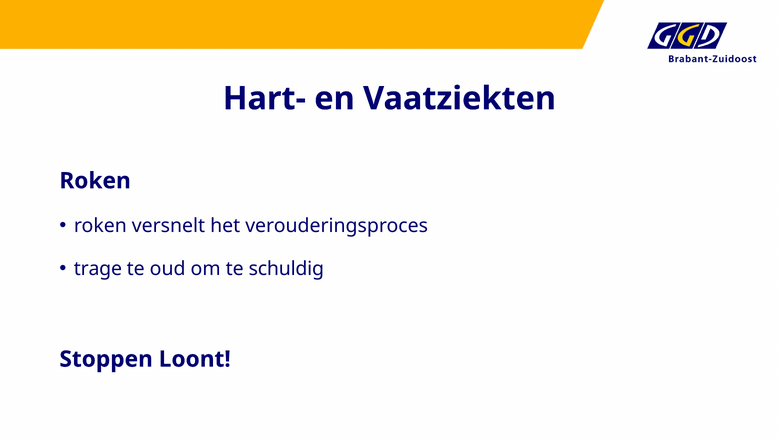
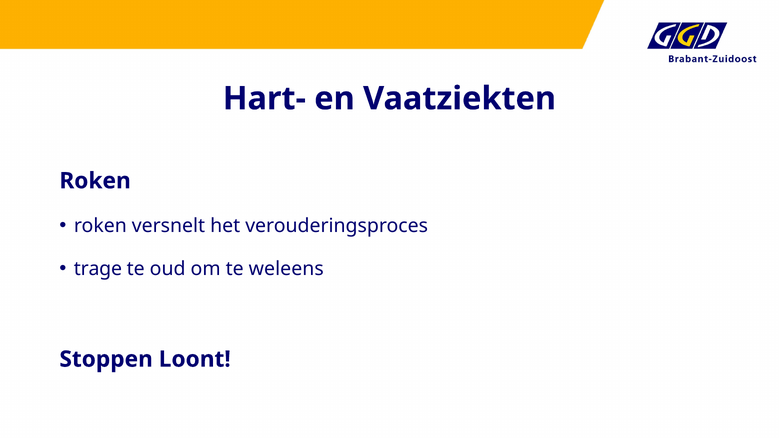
schuldig: schuldig -> weleens (286, 269)
